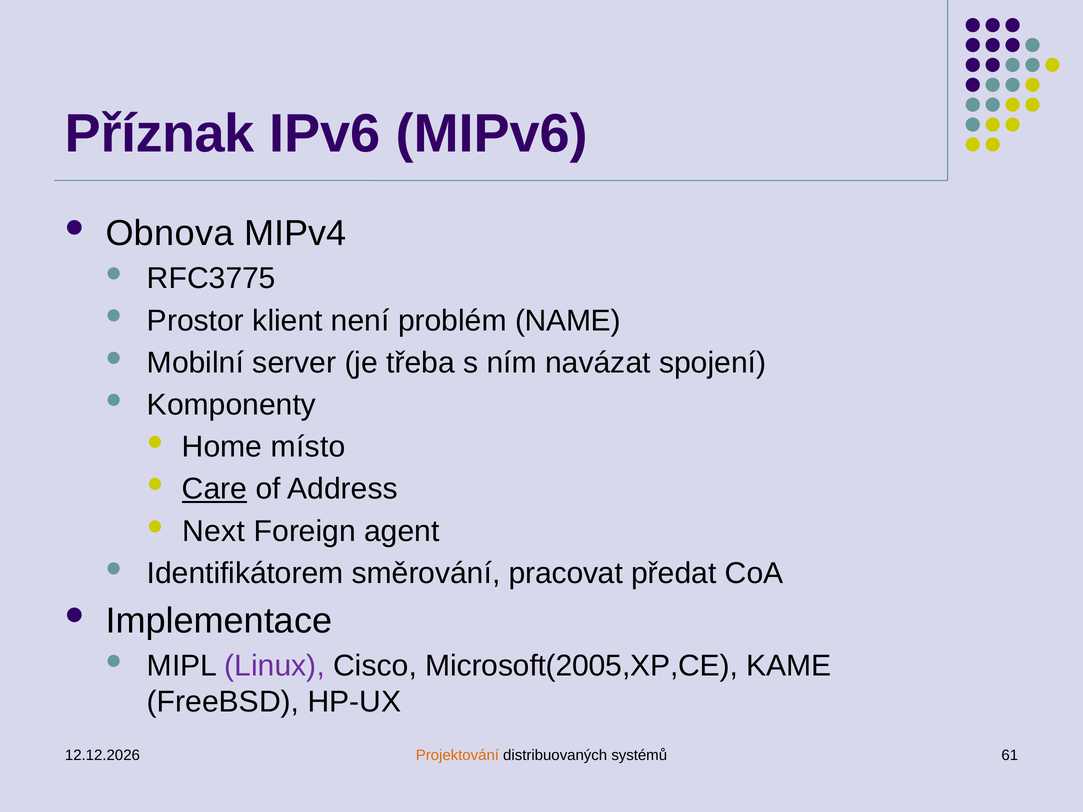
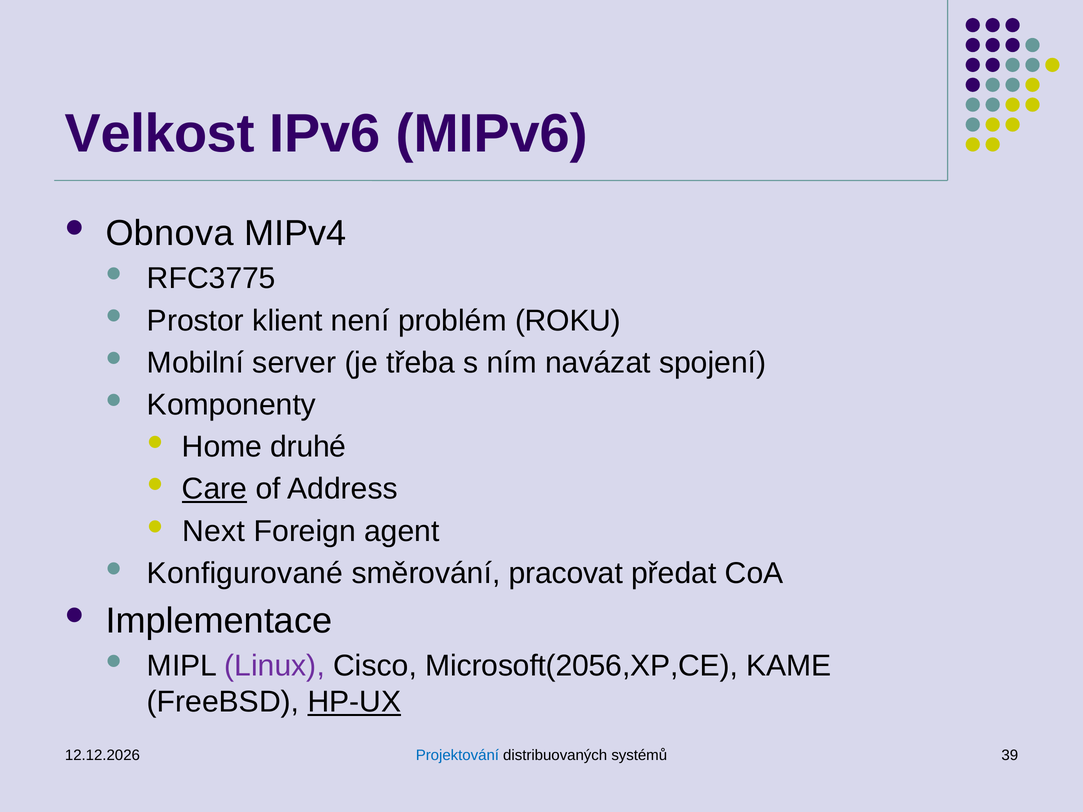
Příznak: Příznak -> Velkost (160, 134)
NAME: NAME -> ROKU (568, 321)
místo: místo -> druhé (308, 447)
Identifikátorem: Identifikátorem -> Konfigurované (245, 573)
Microsoft(2005,XP,CE: Microsoft(2005,XP,CE -> Microsoft(2056,XP,CE (582, 666)
HP-UX underline: none -> present (354, 702)
Projektování colour: orange -> blue (457, 756)
61: 61 -> 39 (1010, 756)
